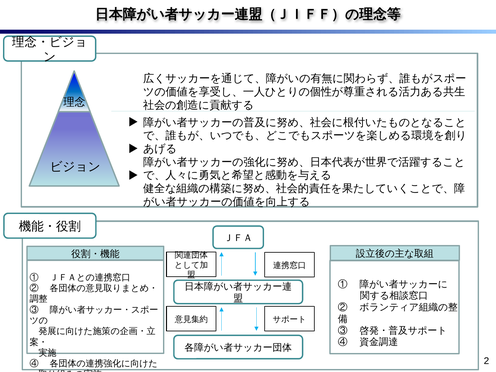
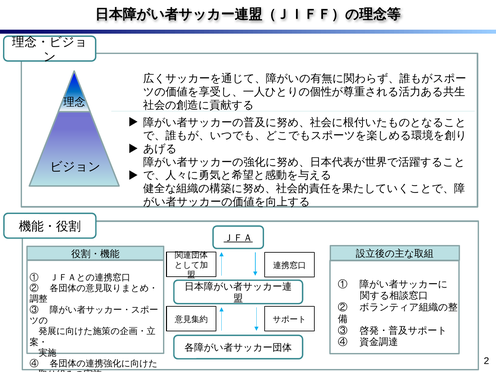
ＪＦＡ underline: none -> present (238, 238)
